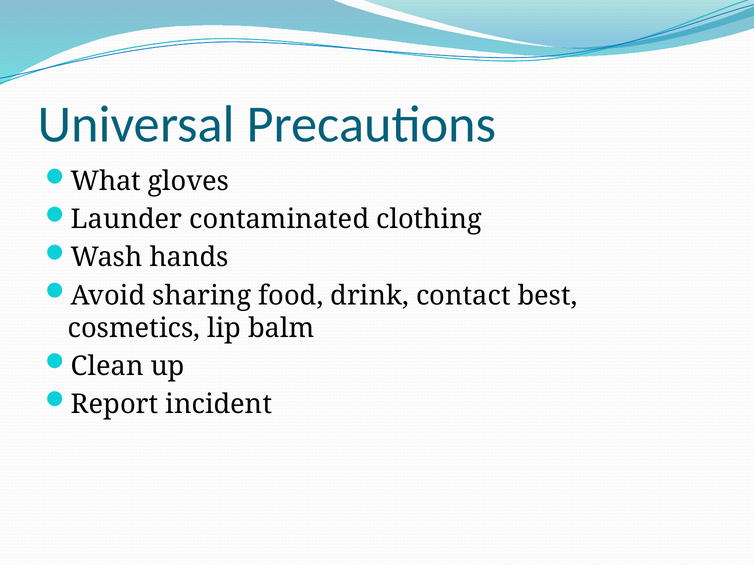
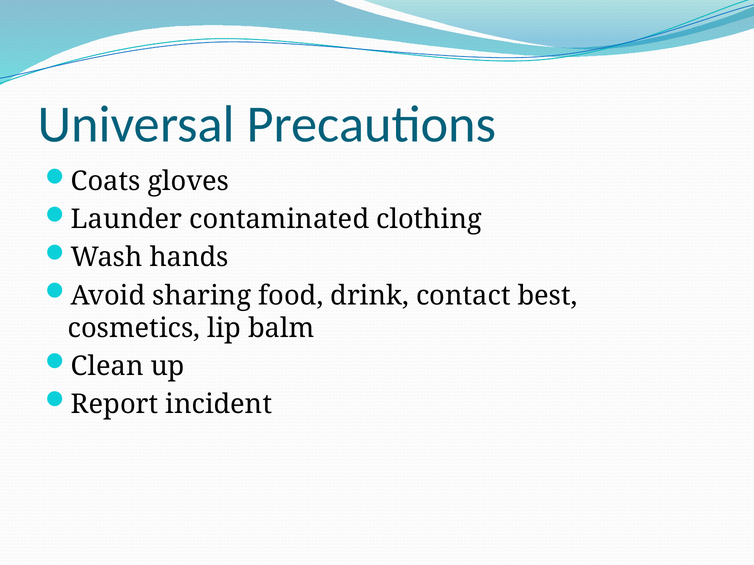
What: What -> Coats (106, 182)
